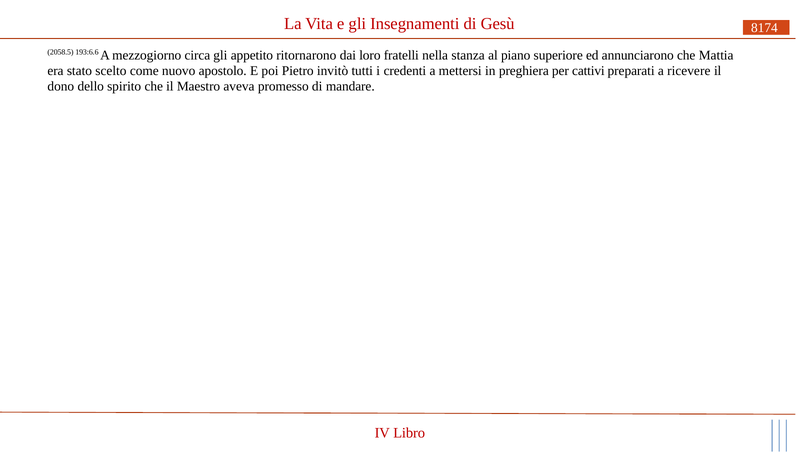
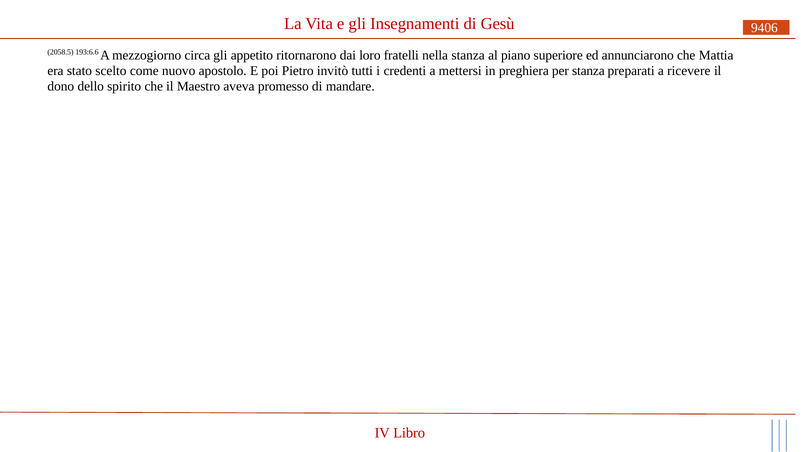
8174: 8174 -> 9406 (764, 28)
per cattivi: cattivi -> stanza (588, 71)
